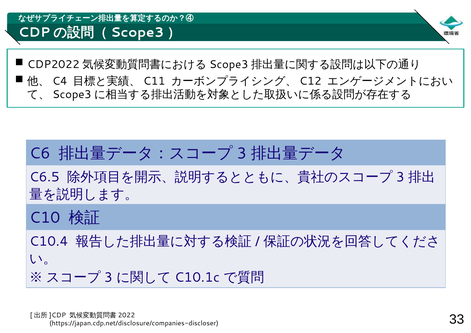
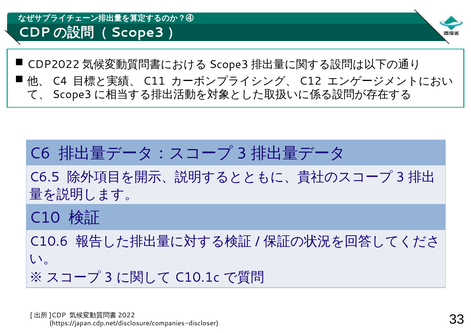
C10.4: C10.4 -> C10.6 (49, 241)
